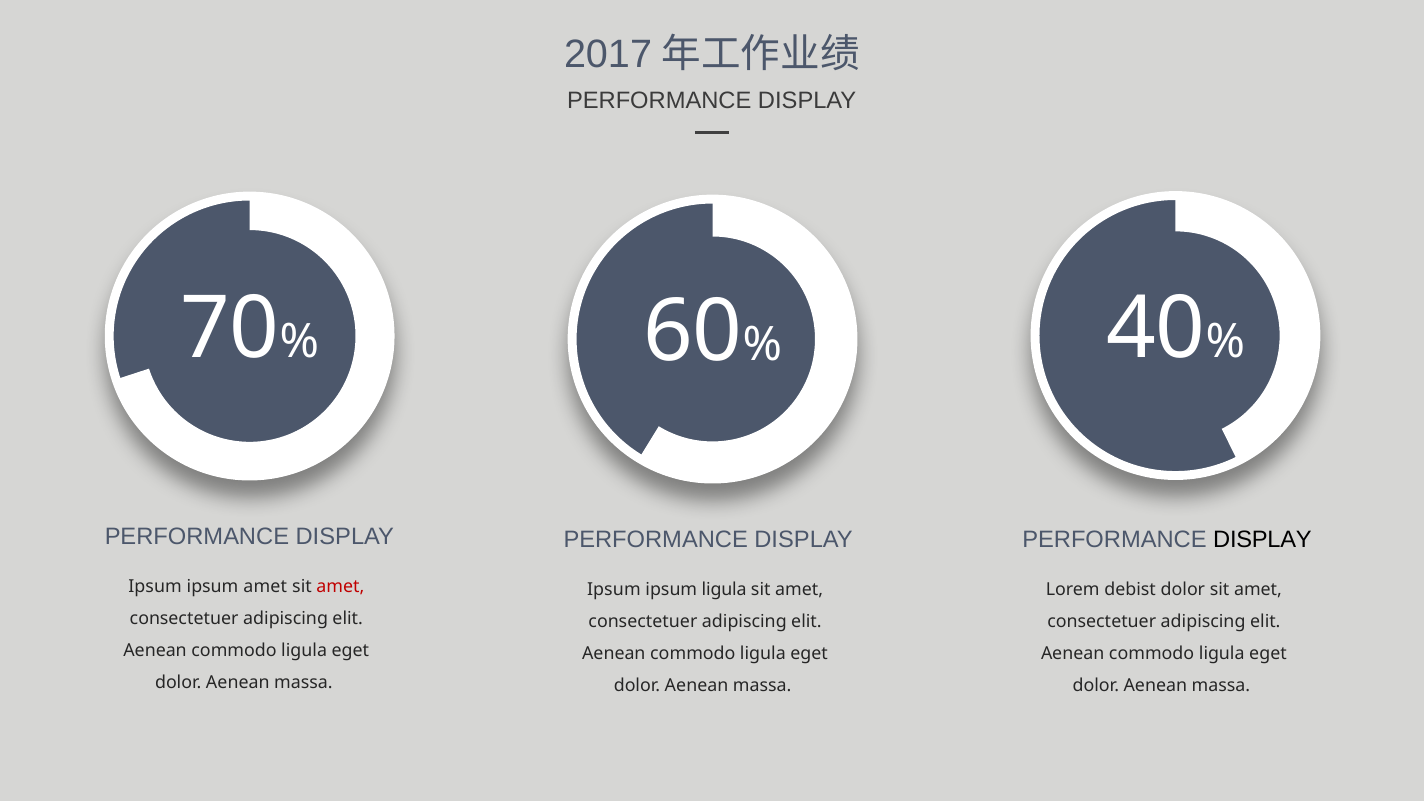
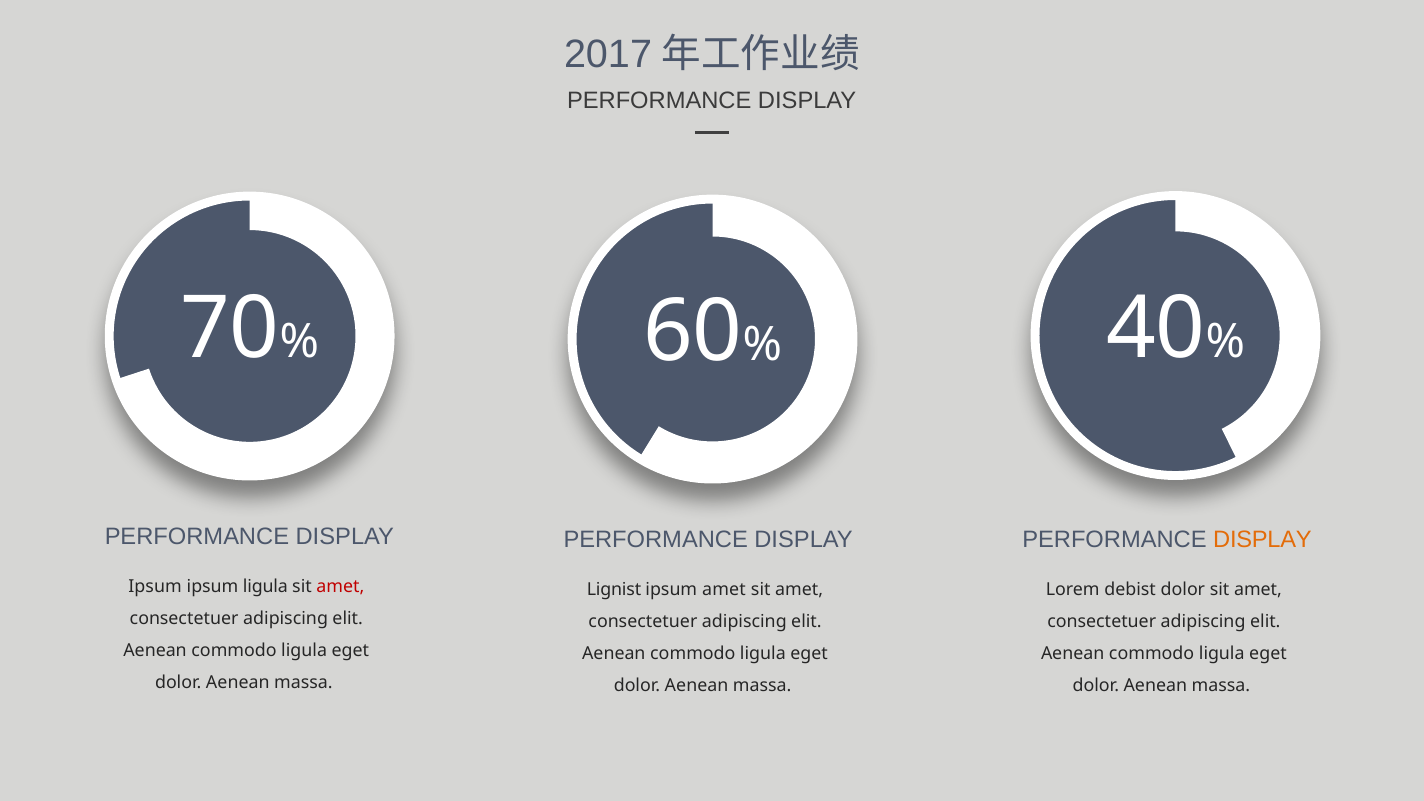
DISPLAY colour: black -> orange (1262, 540)
ipsum amet: amet -> ligula (265, 587)
Ipsum: Ipsum -> Lignist (614, 590)
ipsum ligula: ligula -> amet (724, 590)
